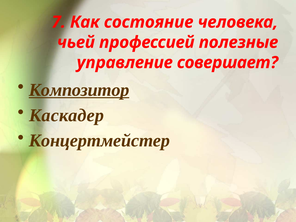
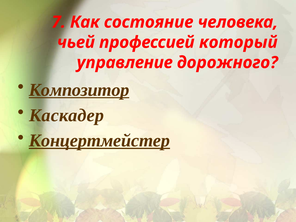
полезные: полезные -> который (238, 42)
совершает: совершает -> дорожного (227, 63)
Концертмейстер underline: none -> present (99, 141)
